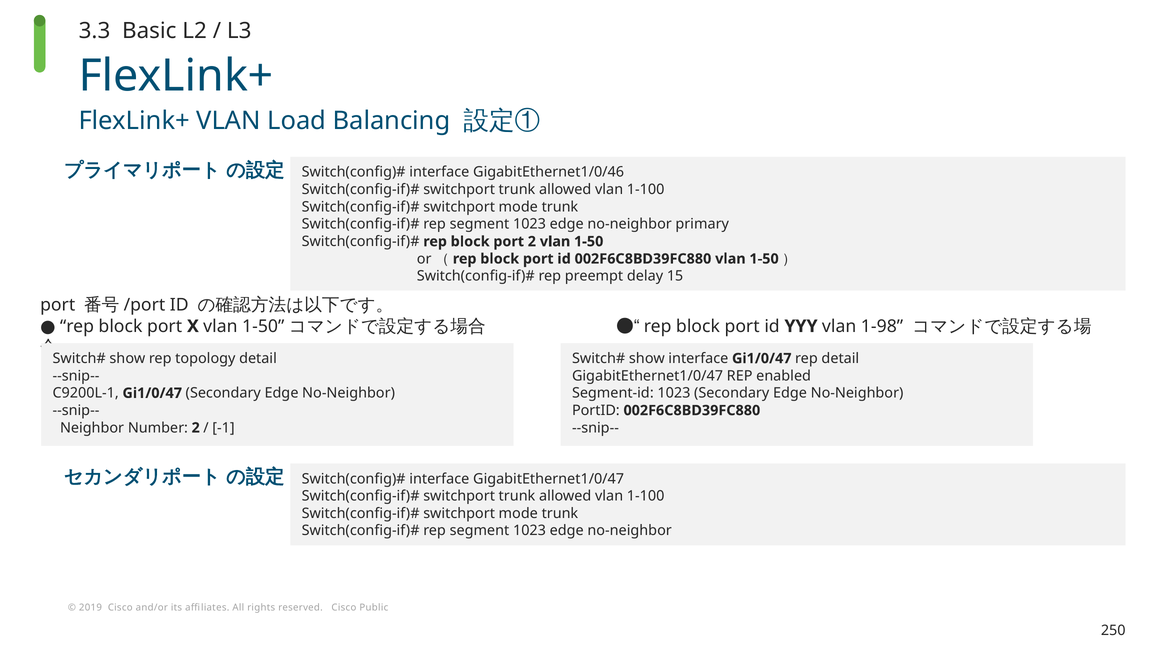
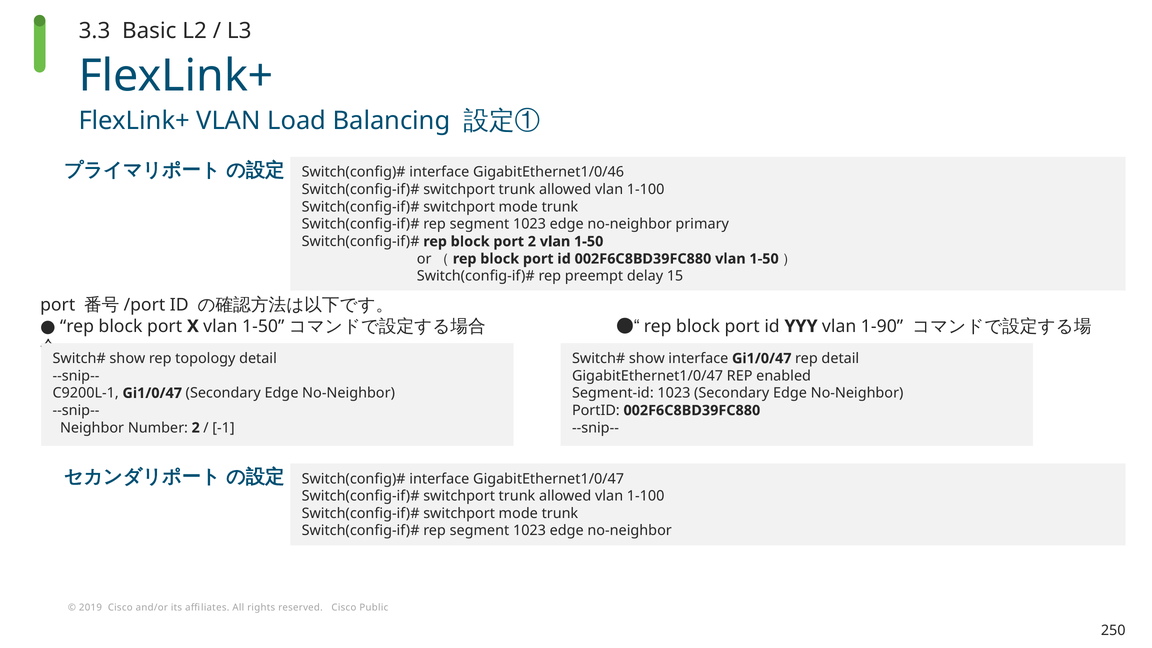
1-98: 1-98 -> 1-90 (882, 326)
